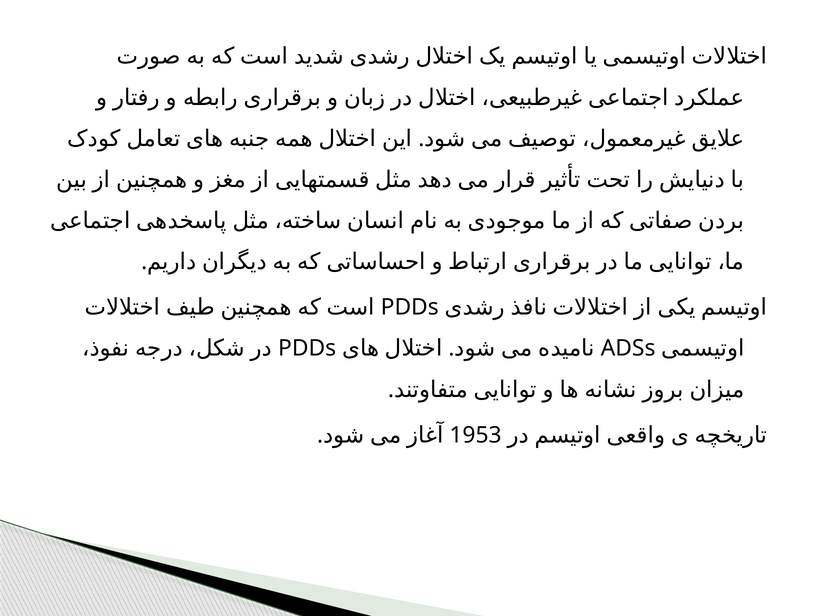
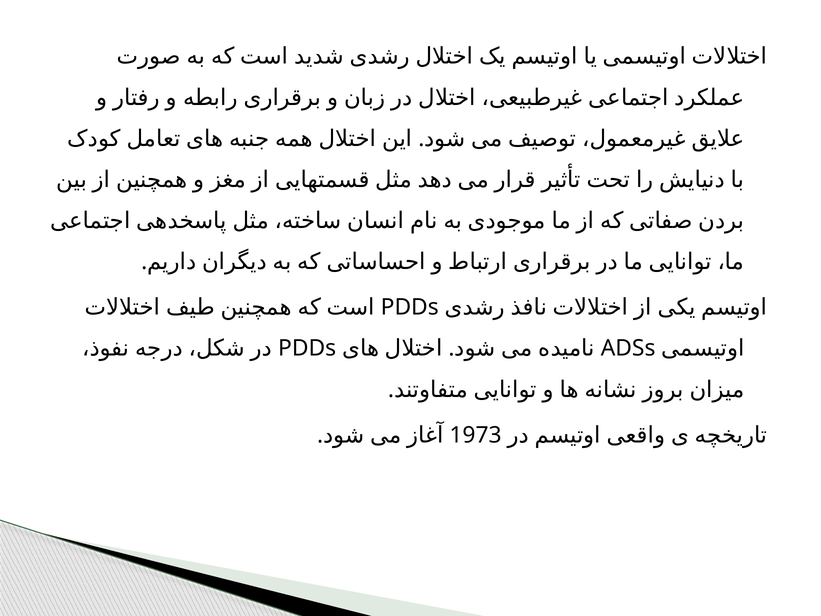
1953: 1953 -> 1973 (476, 435)
